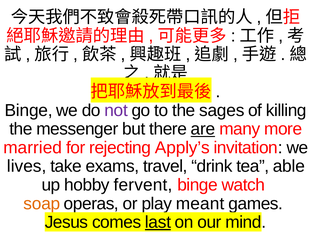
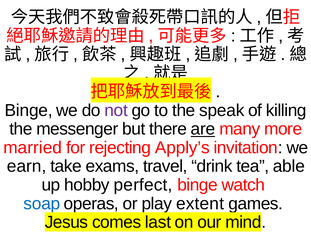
sages: sages -> speak (222, 110)
lives: lives -> earn (27, 166)
fervent: fervent -> perfect (143, 185)
soap colour: orange -> blue (42, 204)
meant: meant -> extent (200, 204)
last underline: present -> none (158, 222)
